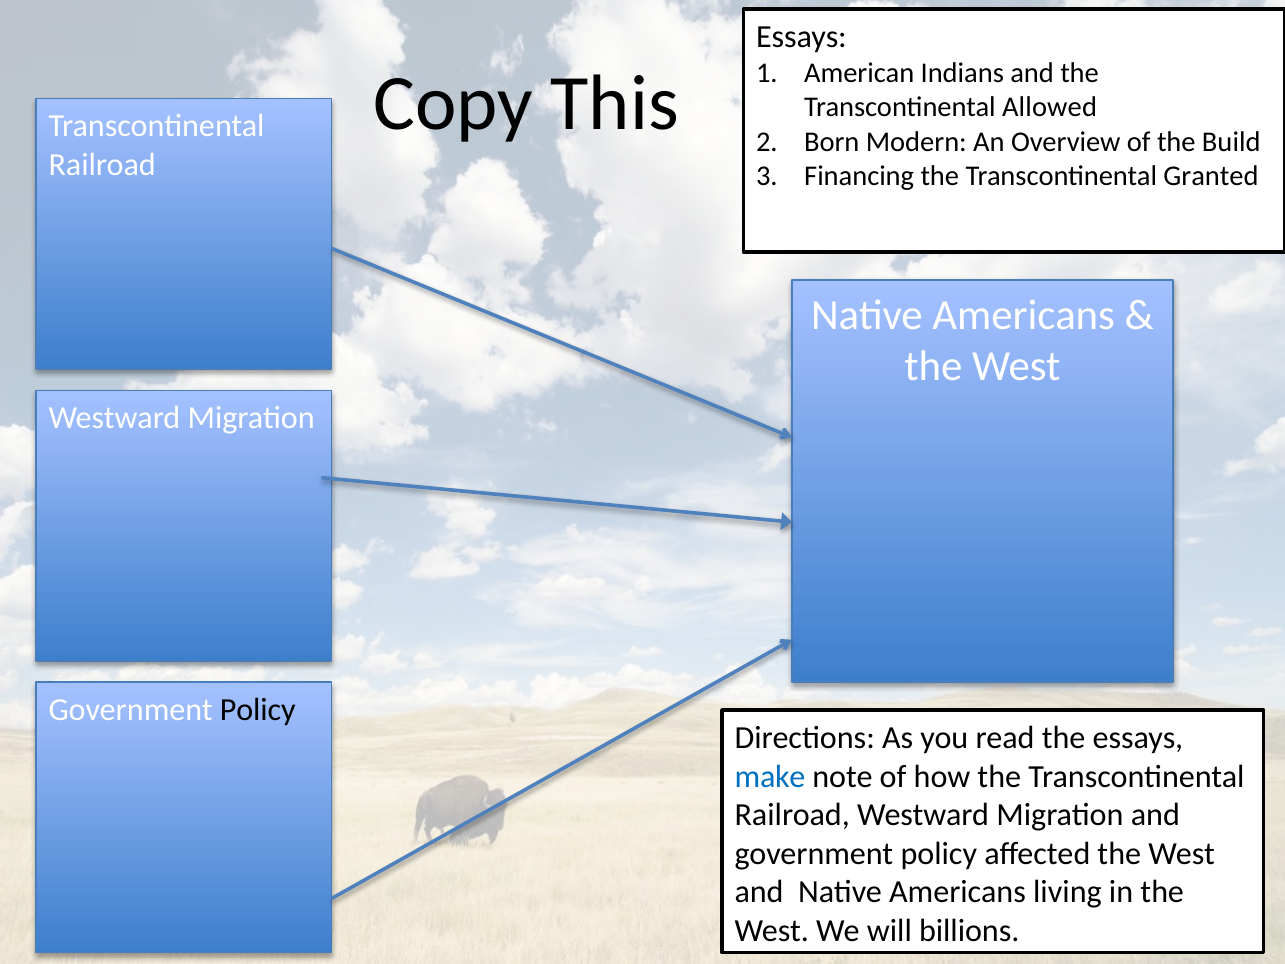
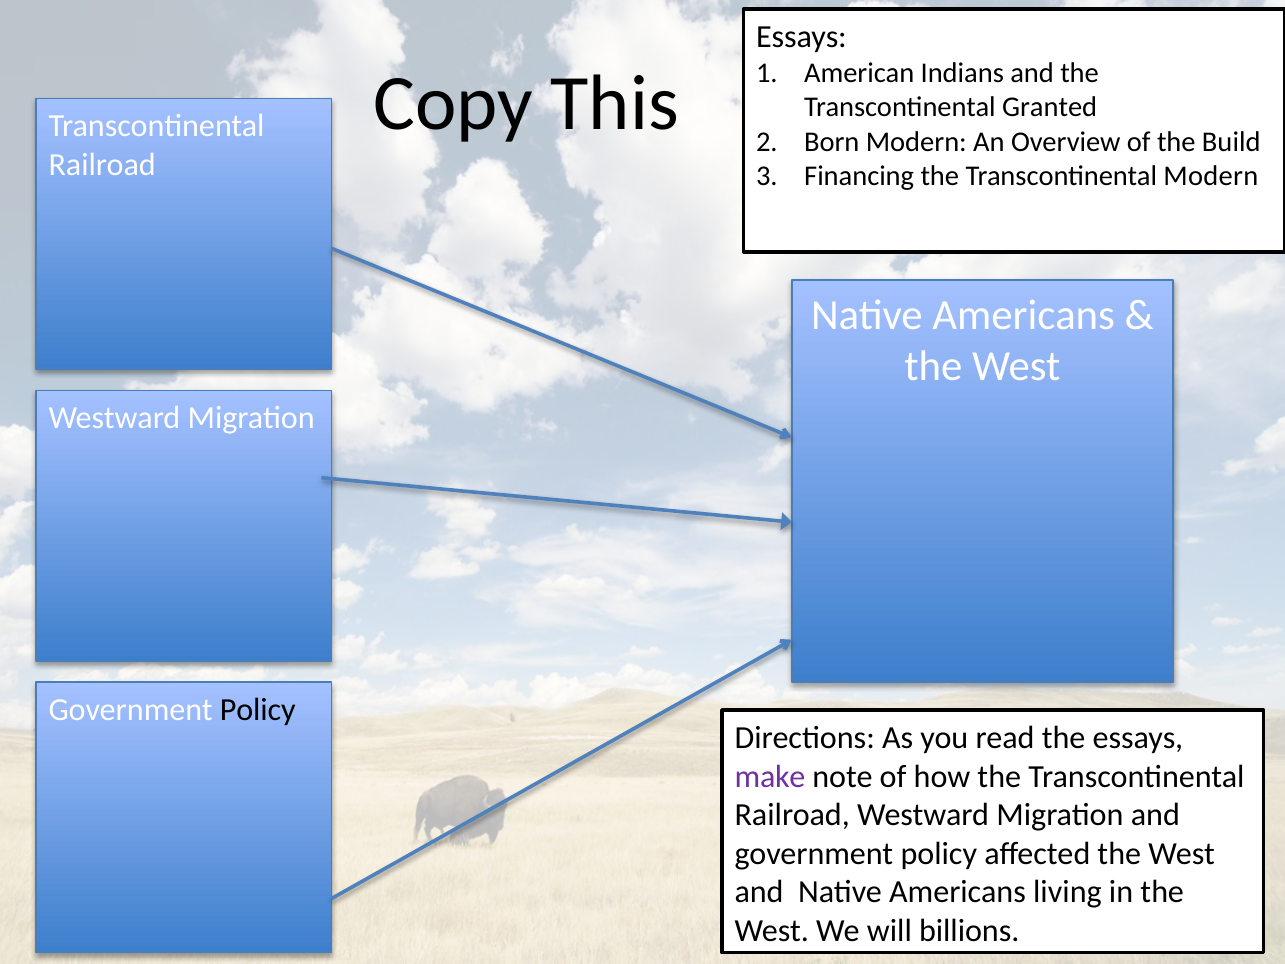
Allowed: Allowed -> Granted (1050, 107)
Transcontinental Granted: Granted -> Modern (1211, 176)
make colour: blue -> purple (770, 776)
